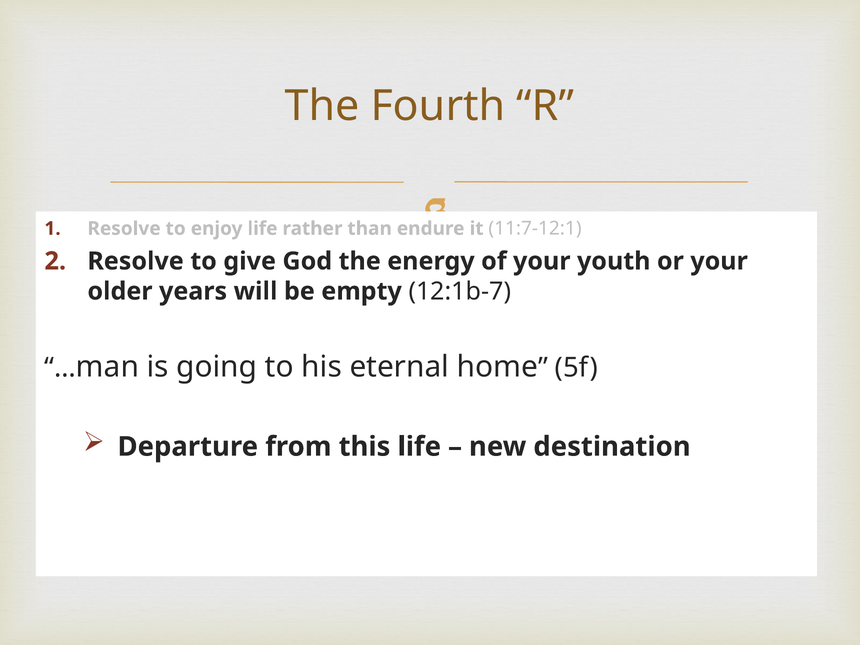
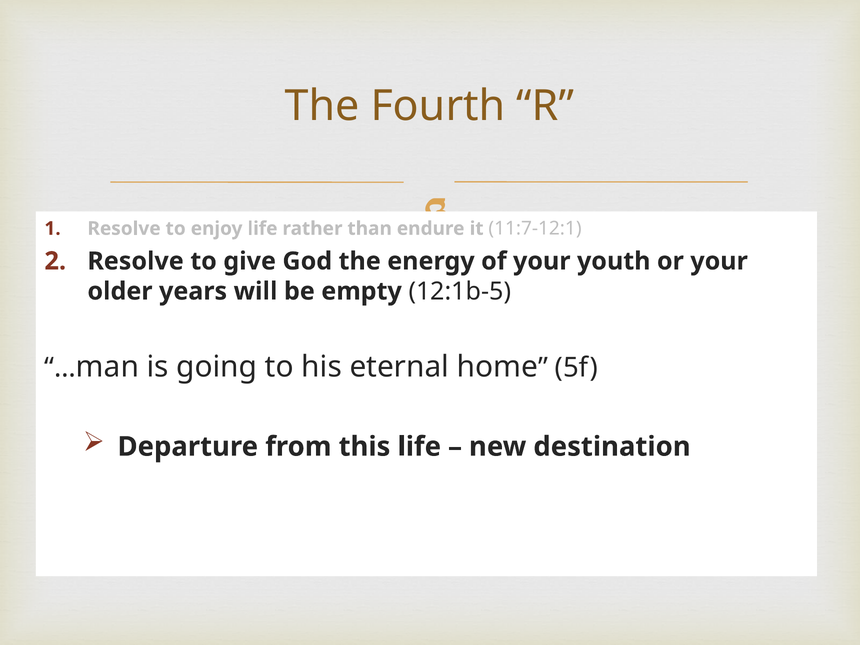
12:1b-7: 12:1b-7 -> 12:1b-5 (460, 291)
